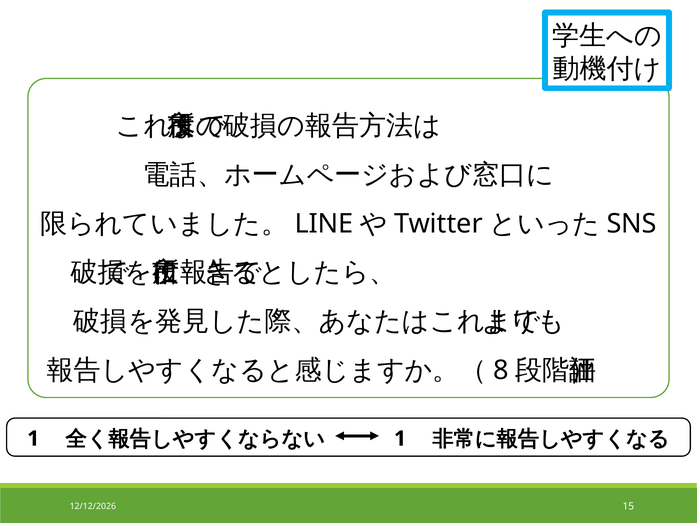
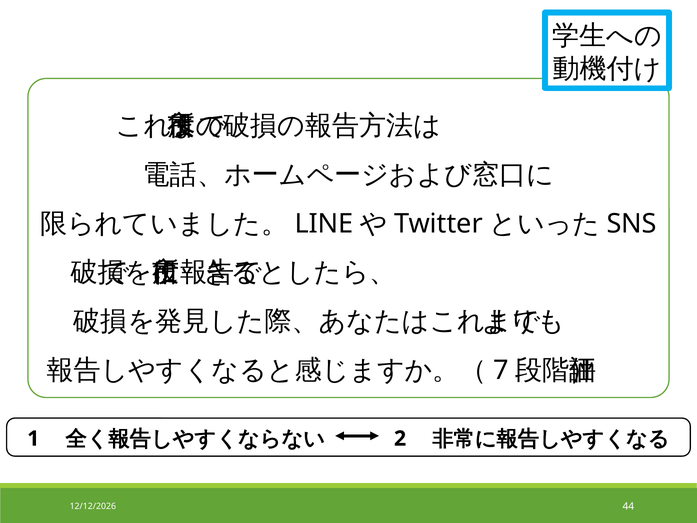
8: 8 -> 7 (501, 370)
1: 1 -> 2 (400, 438)
15: 15 -> 44 (628, 506)
